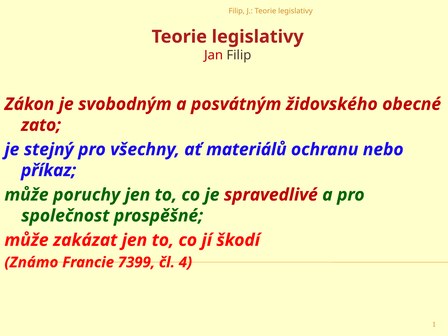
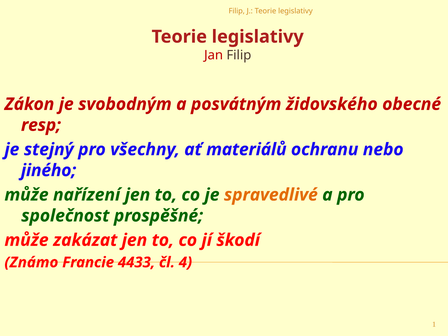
zato: zato -> resp (41, 125)
příkaz: příkaz -> jiného (49, 170)
poruchy: poruchy -> nařízení (87, 195)
spravedlivé colour: red -> orange (271, 195)
7399: 7399 -> 4433 (137, 262)
